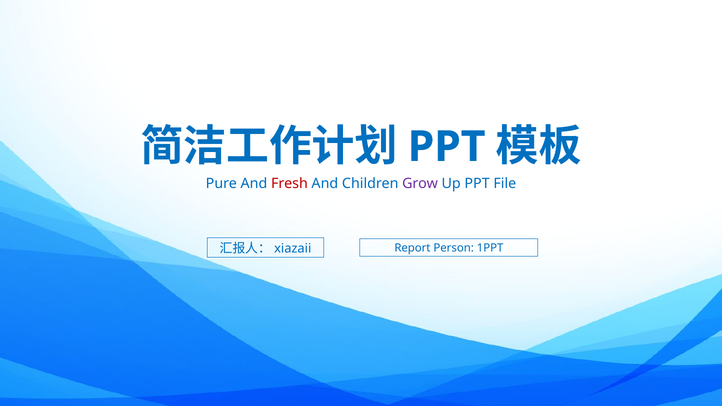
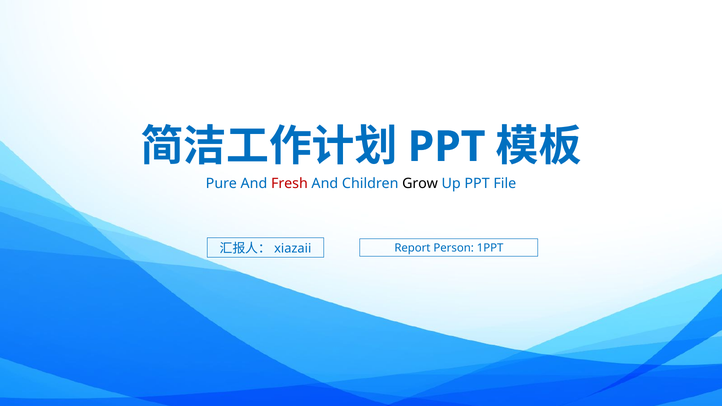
Grow colour: purple -> black (420, 183)
